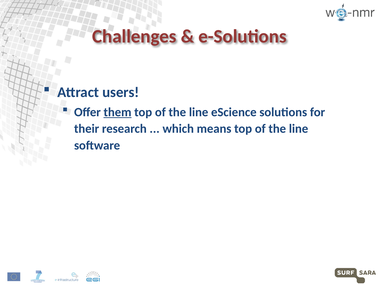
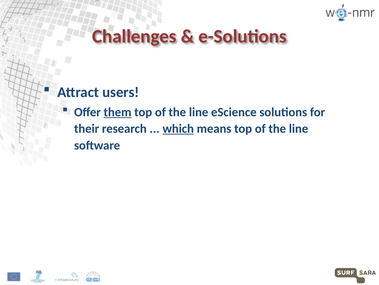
which underline: none -> present (178, 128)
